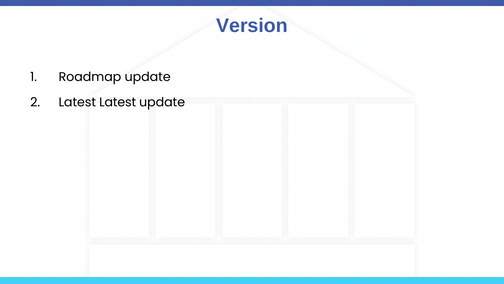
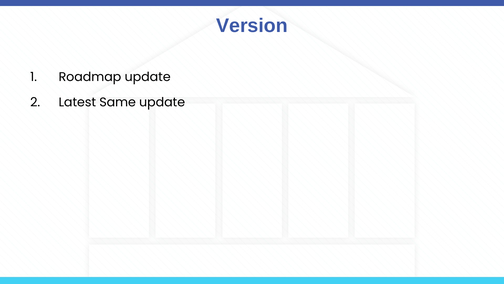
Latest Latest: Latest -> Same (118, 102)
